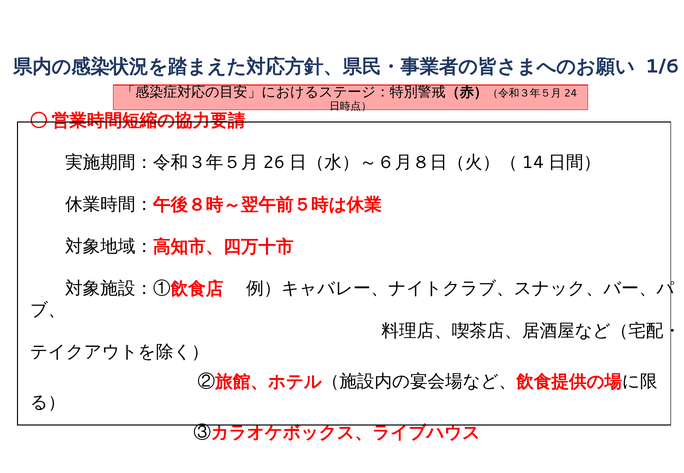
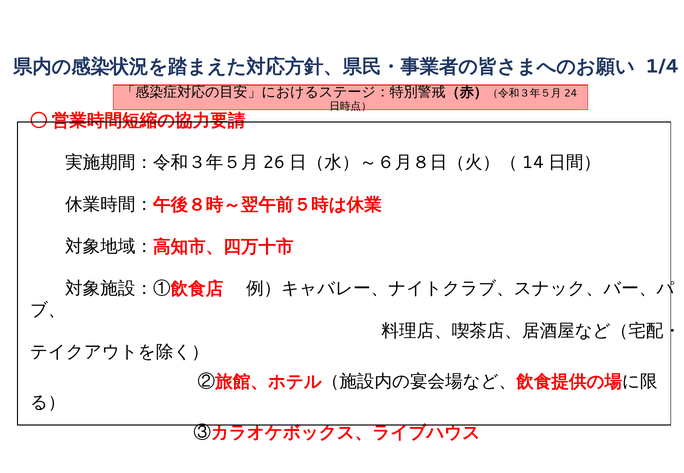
1/6: 1/6 -> 1/4 (662, 67)
